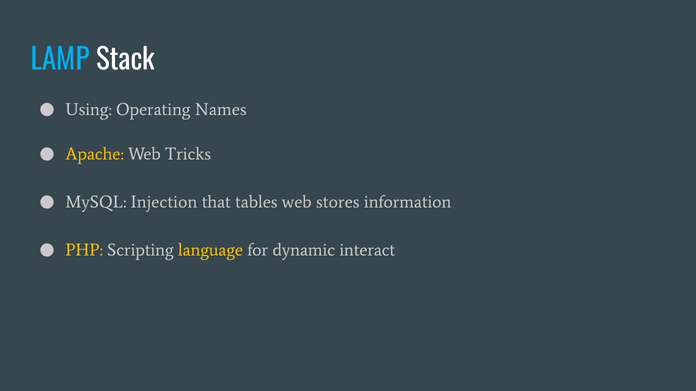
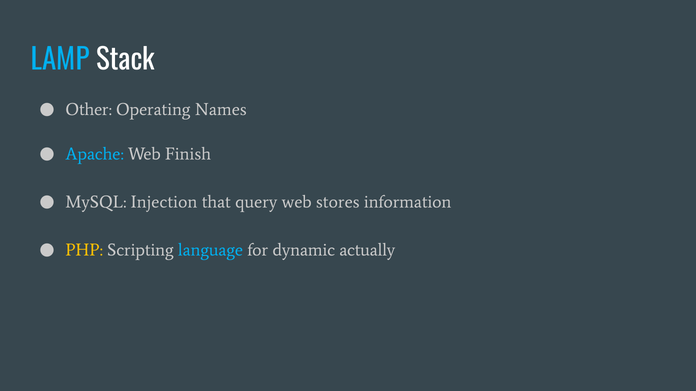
Using: Using -> Other (89, 109)
Apache colour: yellow -> light blue (95, 154)
Tricks: Tricks -> Finish (188, 154)
tables: tables -> query (256, 202)
language colour: yellow -> light blue (210, 250)
interact: interact -> actually (367, 250)
